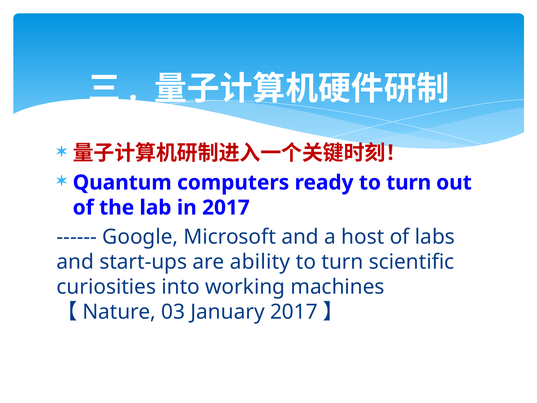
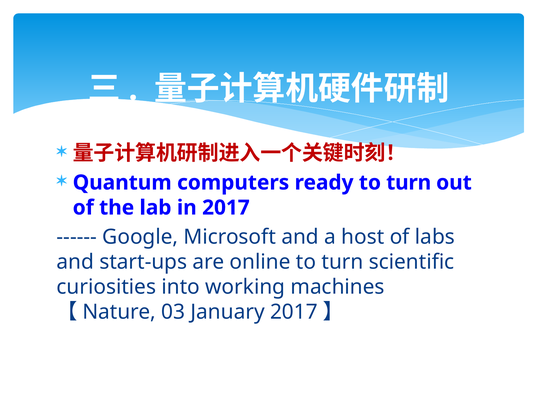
ability: ability -> online (260, 262)
